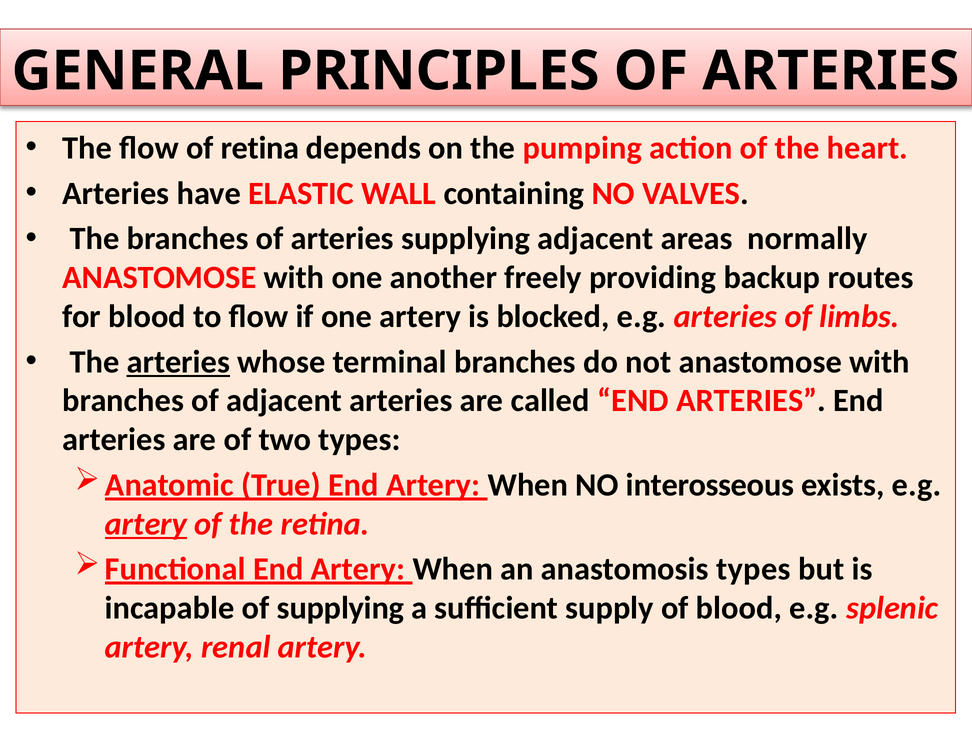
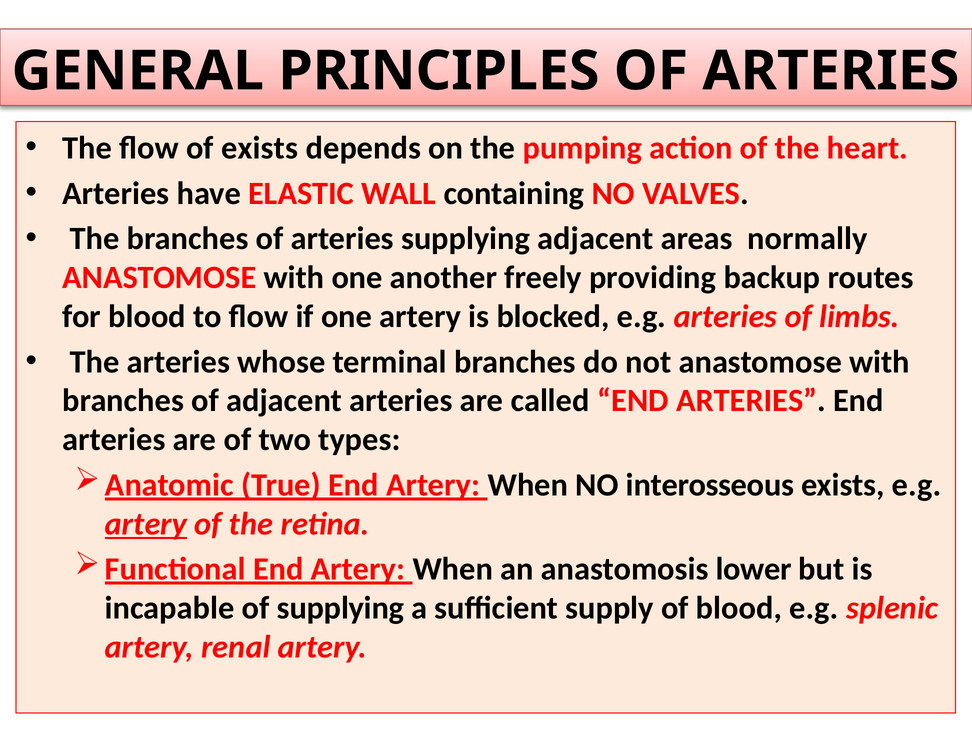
of retina: retina -> exists (260, 148)
arteries underline: present -> none (178, 362)
anastomosis types: types -> lower (754, 569)
